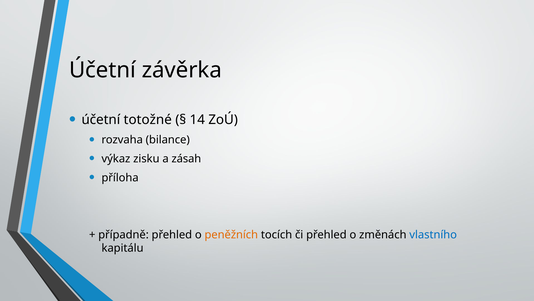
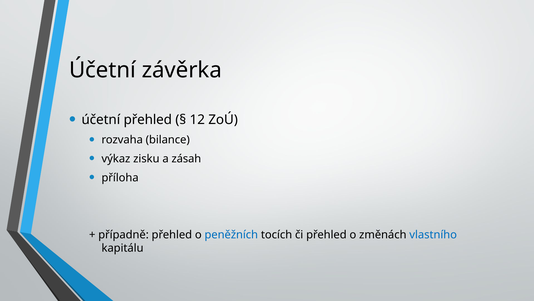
účetní totožné: totožné -> přehled (148, 119)
14: 14 -> 12 (197, 119)
peněžních colour: orange -> blue (231, 234)
